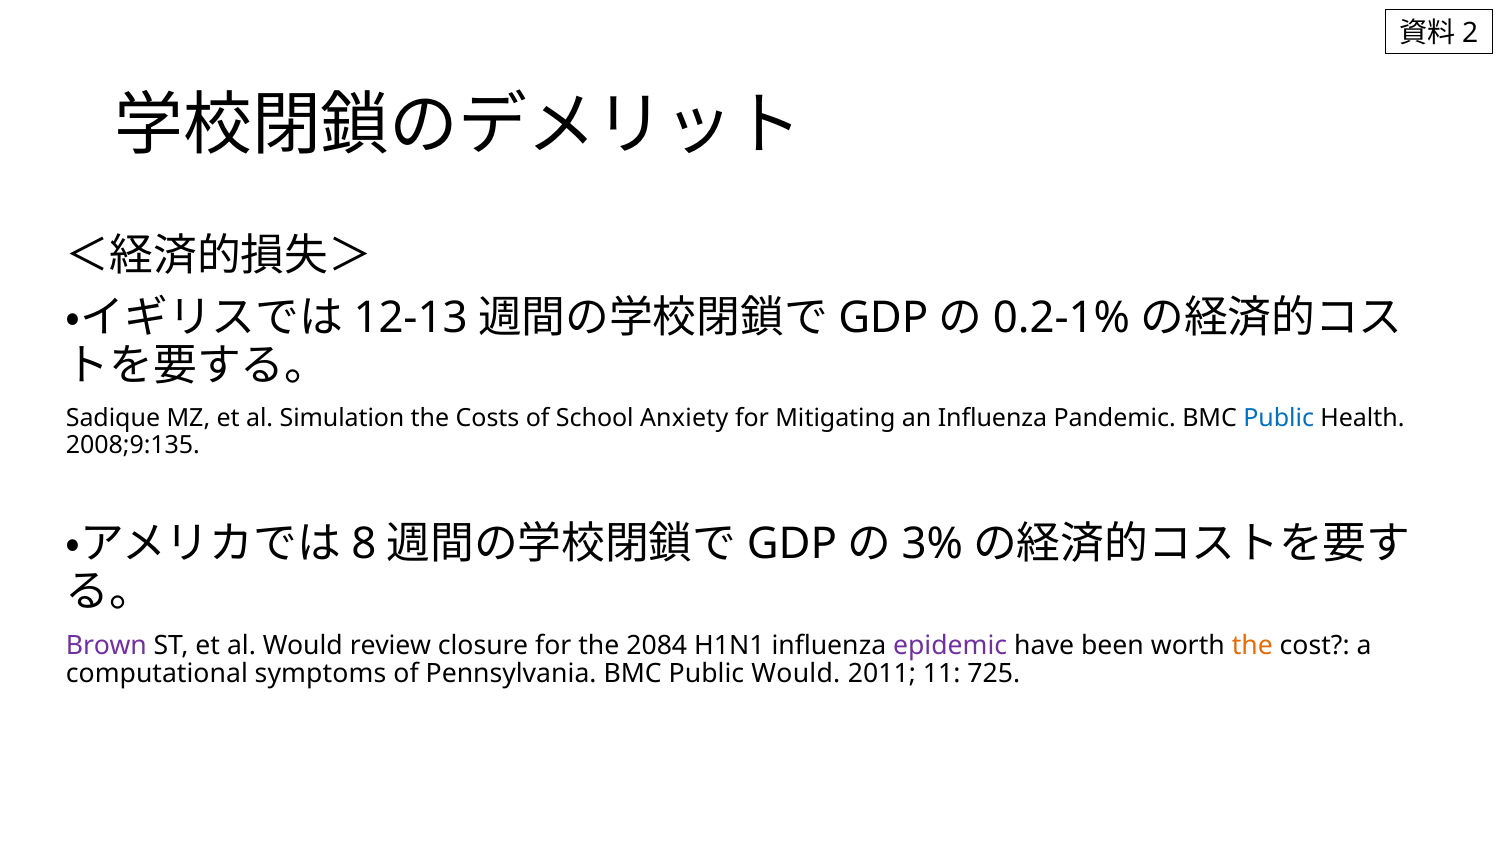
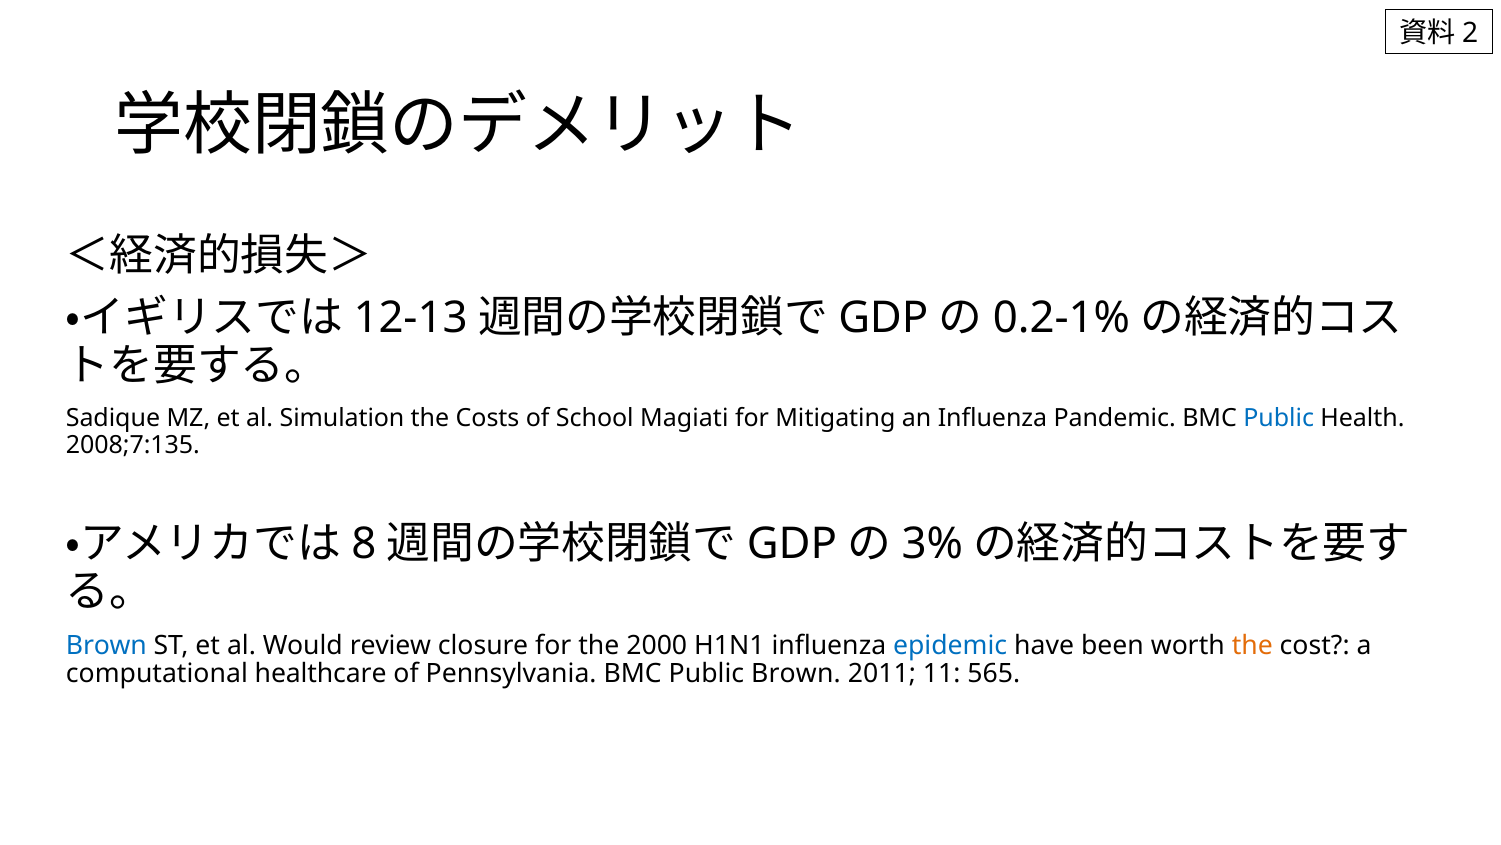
Anxiety: Anxiety -> Magiati (684, 418)
2008;9:135: 2008;9:135 -> 2008;7:135 (133, 445)
Brown colour: purple -> blue (106, 645)
2084: 2084 -> 2000 (657, 645)
epidemic colour: purple -> blue (950, 645)
symptoms: symptoms -> healthcare (321, 674)
Public Would: Would -> Brown (796, 674)
725: 725 -> 565 (994, 674)
